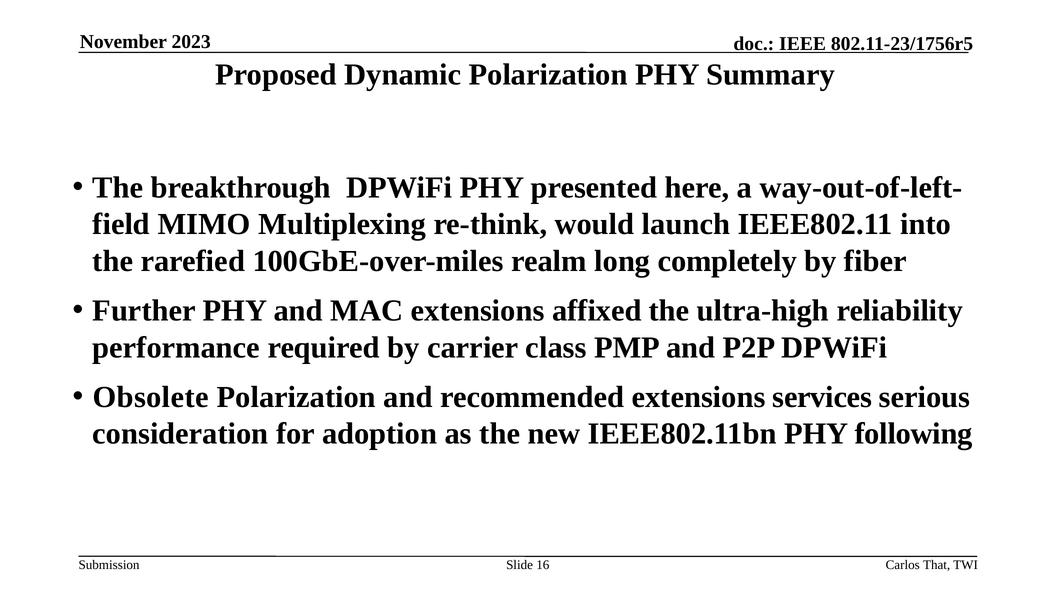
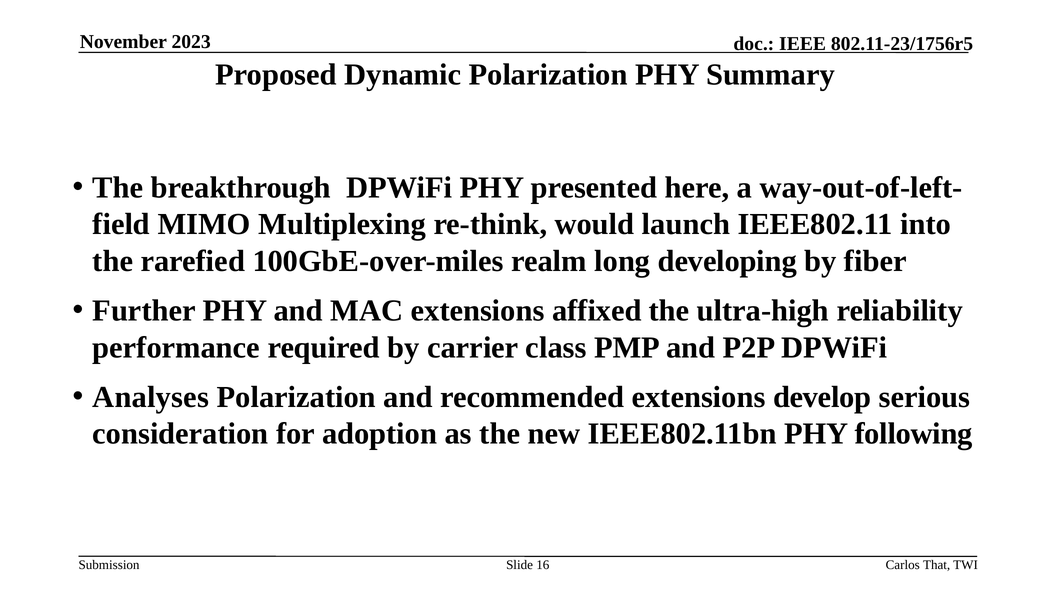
completely: completely -> developing (727, 261)
Obsolete: Obsolete -> Analyses (151, 397)
services: services -> develop (822, 397)
